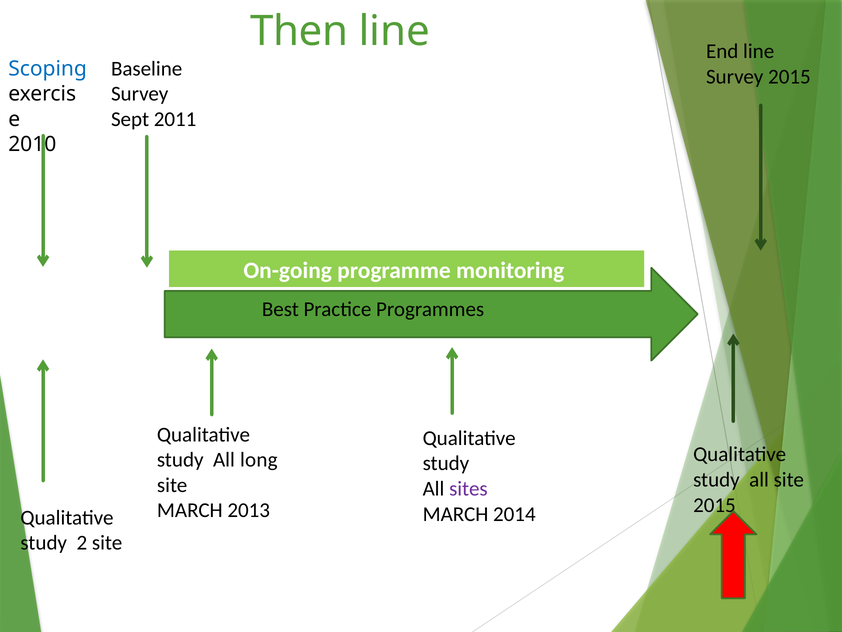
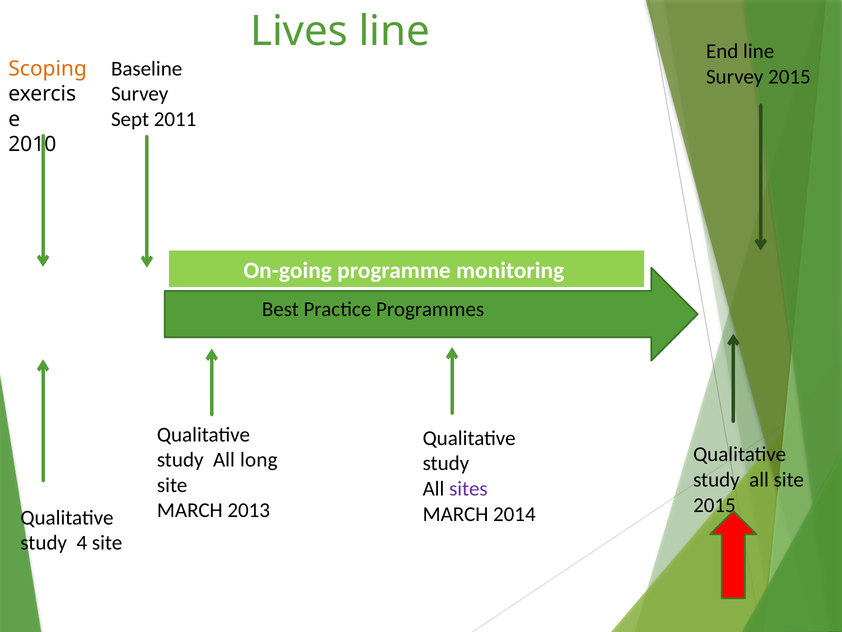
Then: Then -> Lives (299, 31)
Scoping colour: blue -> orange (48, 69)
2: 2 -> 4 (82, 543)
